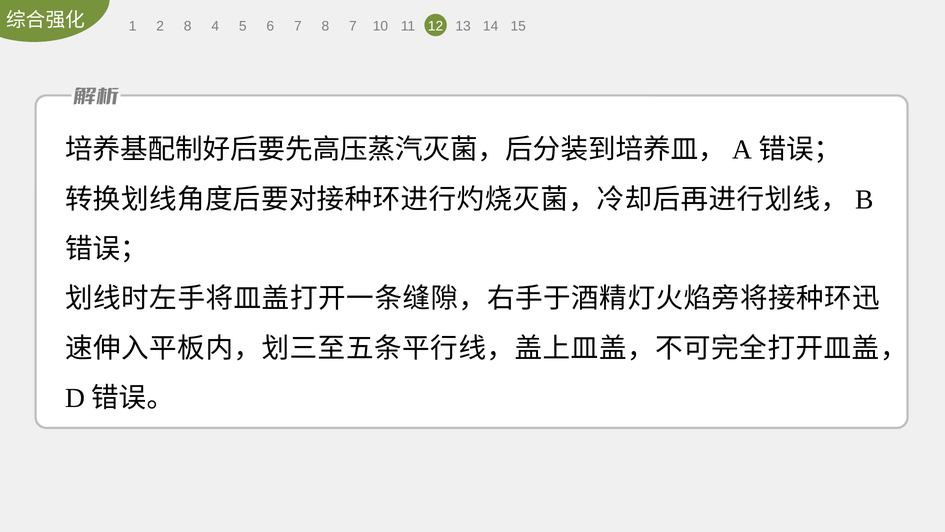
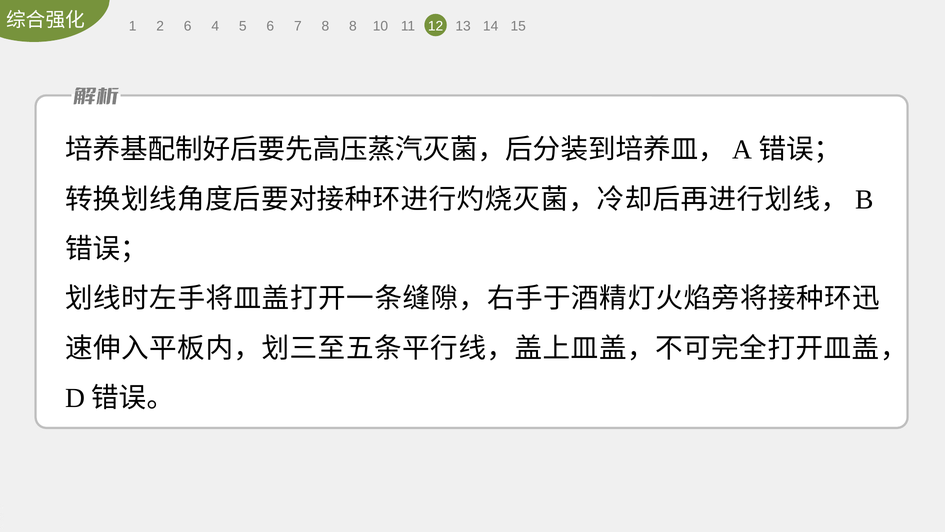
2 8: 8 -> 6 (188, 26)
8 7: 7 -> 8 (353, 26)
